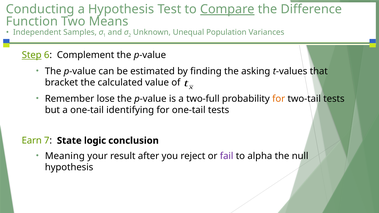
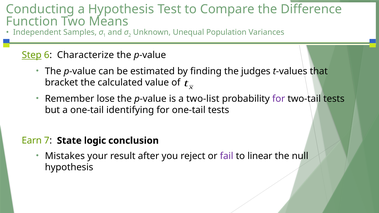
Compare underline: present -> none (227, 9)
Complement: Complement -> Characterize (86, 55)
asking: asking -> judges (256, 71)
two-full: two-full -> two-list (203, 99)
for colour: orange -> purple (279, 99)
Meaning: Meaning -> Mistakes (65, 156)
alpha: alpha -> linear (260, 156)
